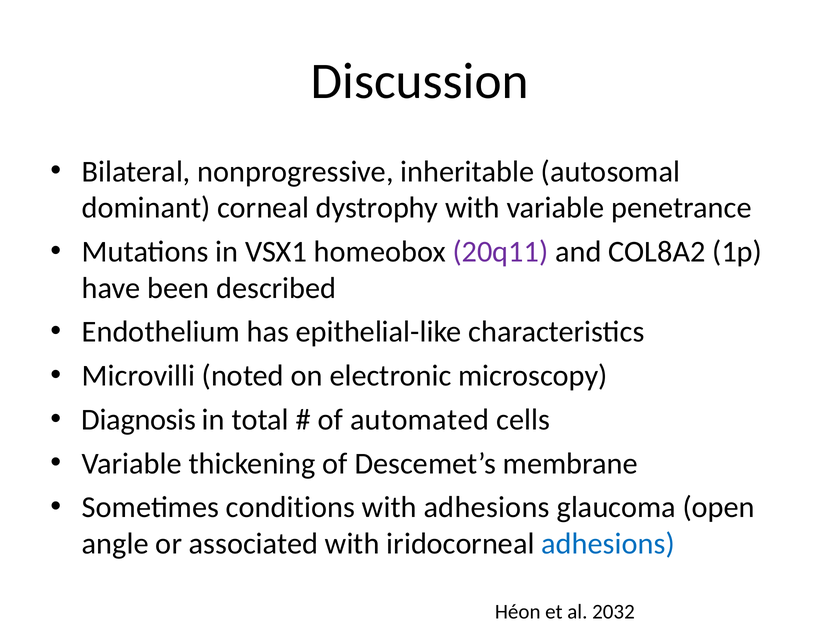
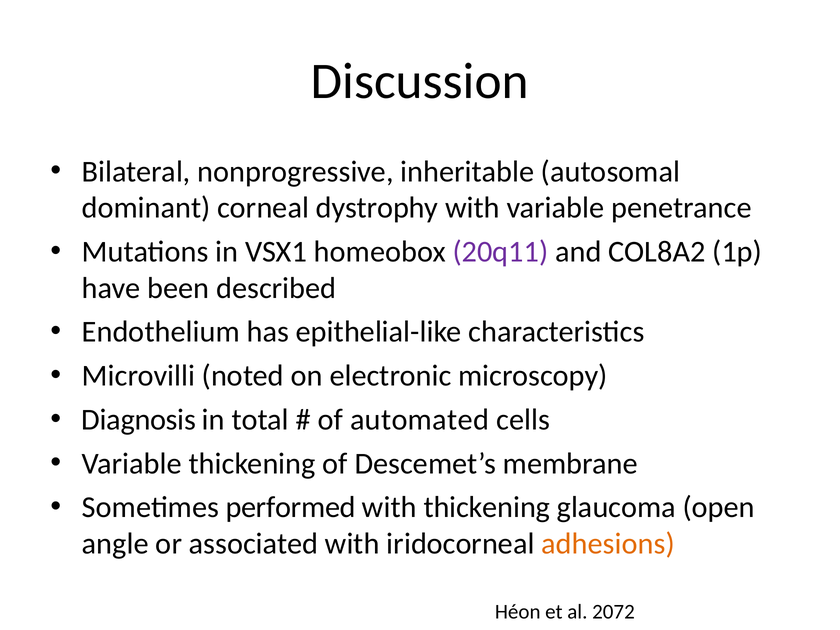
conditions: conditions -> performed (291, 507)
with adhesions: adhesions -> thickening (487, 507)
adhesions colour: blue -> orange (608, 544)
2032: 2032 -> 2072 (613, 612)
